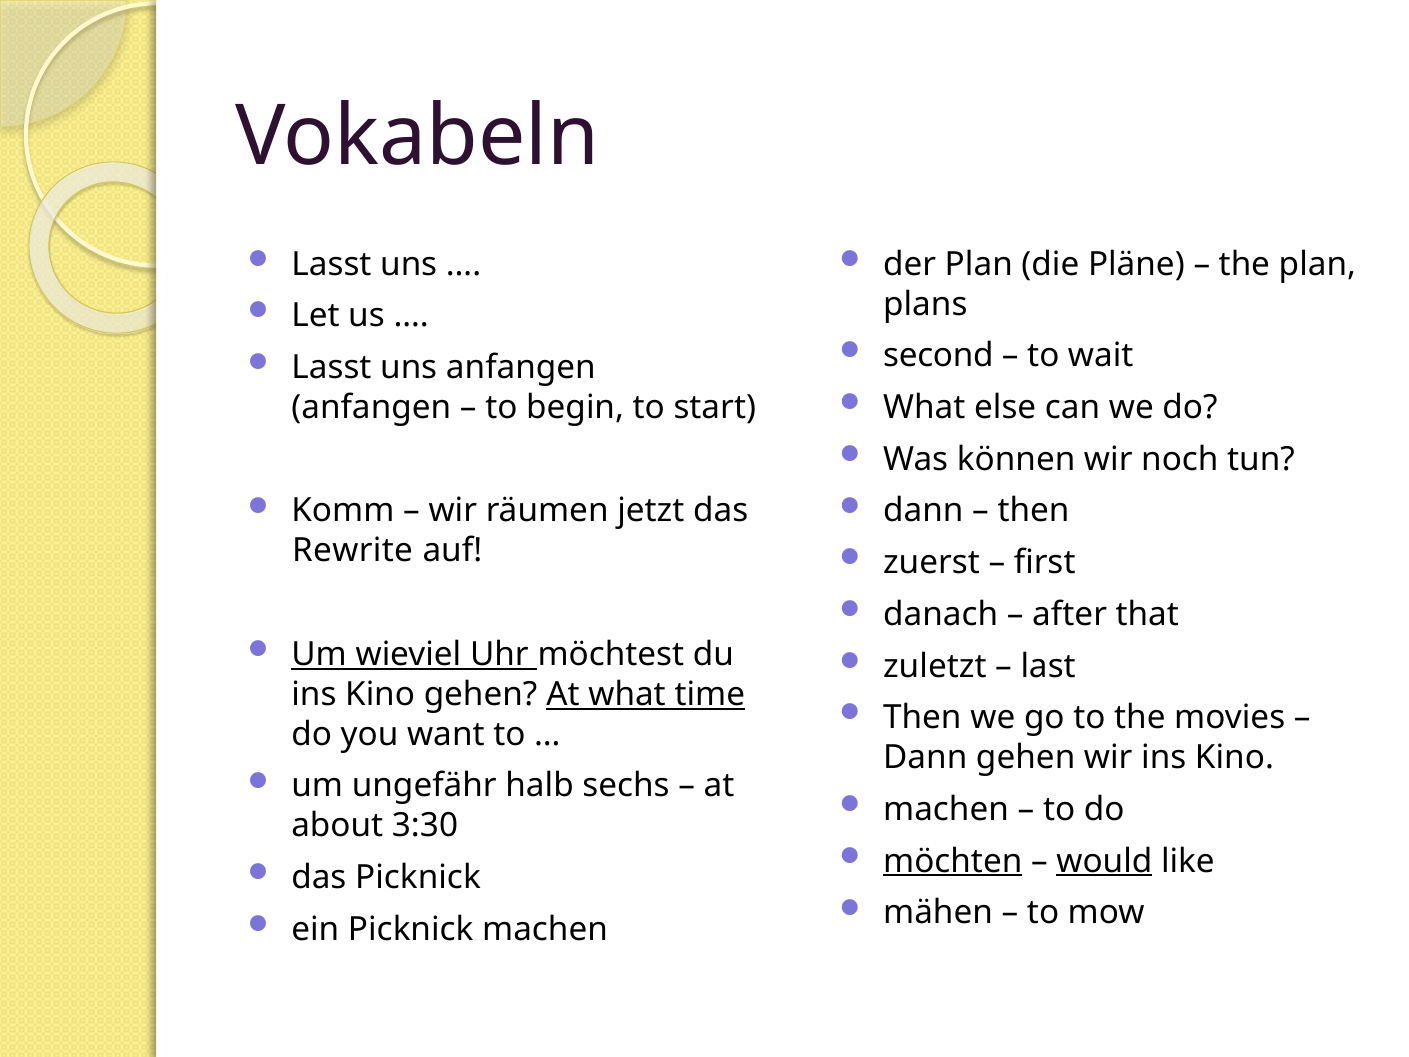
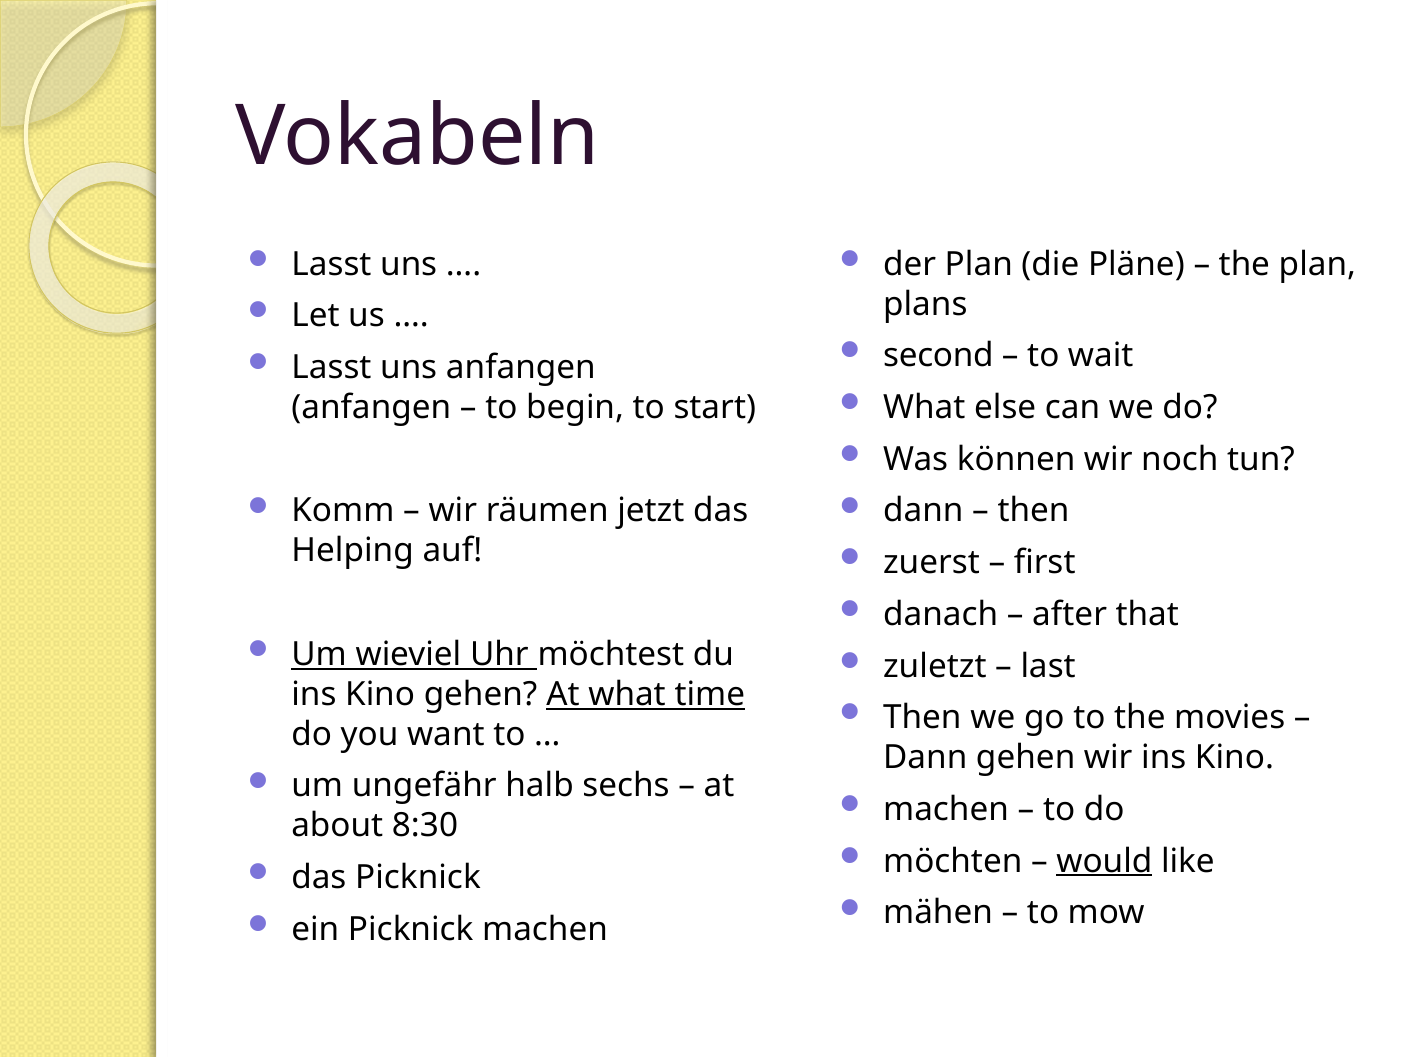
Rewrite: Rewrite -> Helping (353, 551)
3:30: 3:30 -> 8:30 (425, 826)
möchten underline: present -> none (953, 861)
